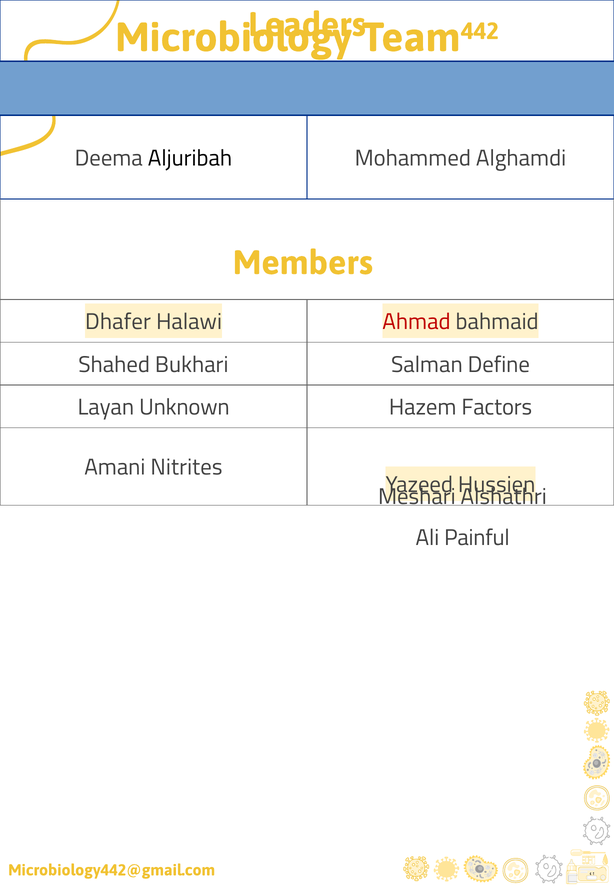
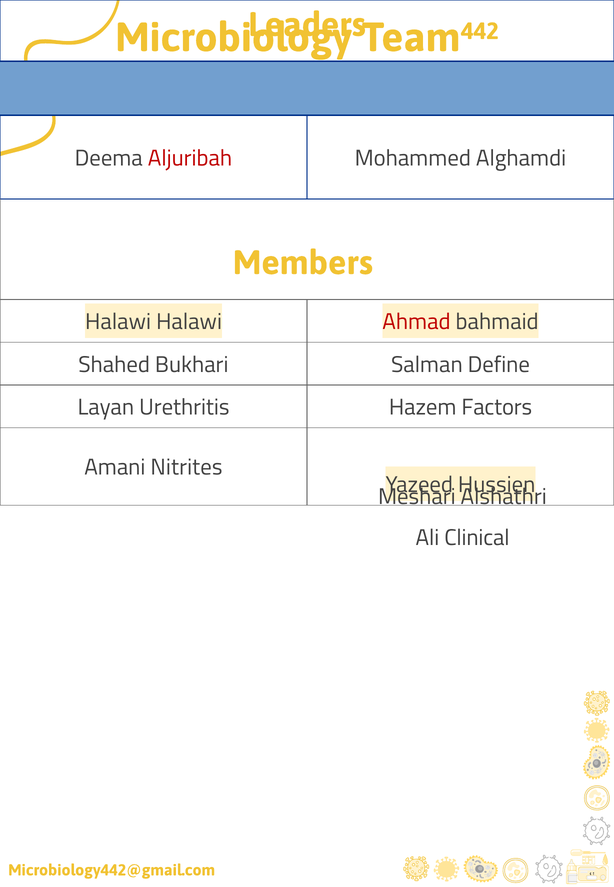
Aljuribah colour: black -> red (190, 158)
Dhafer: Dhafer -> Halawi (118, 322)
Unknown: Unknown -> Urethritis (184, 407)
Painful: Painful -> Clinical (477, 538)
